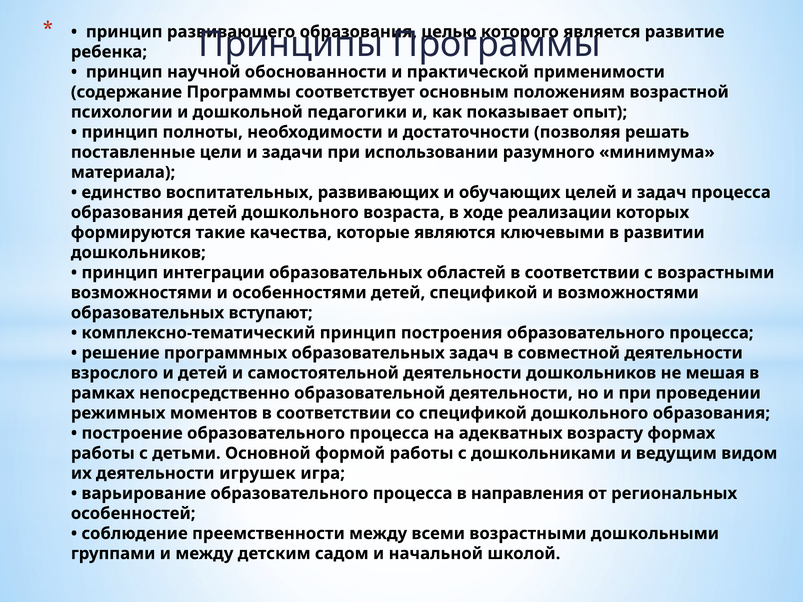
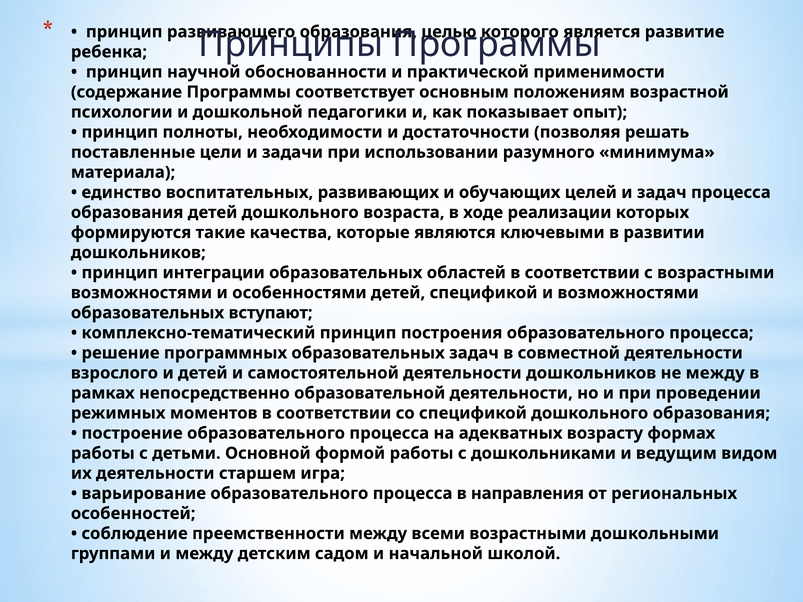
не мешая: мешая -> между (715, 373)
игрушек: игрушек -> старшем (258, 473)
